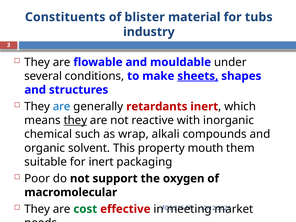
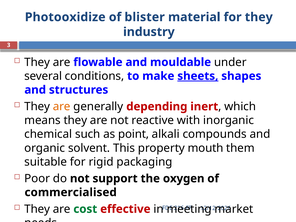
Constituents: Constituents -> Photooxidize (65, 17)
for tubs: tubs -> they (259, 17)
are colour: blue -> orange (62, 107)
retardants: retardants -> depending (157, 107)
they underline: present -> none (75, 120)
wrap: wrap -> point (134, 134)
for inert: inert -> rigid (101, 162)
macromolecular: macromolecular -> commercialised (71, 192)
